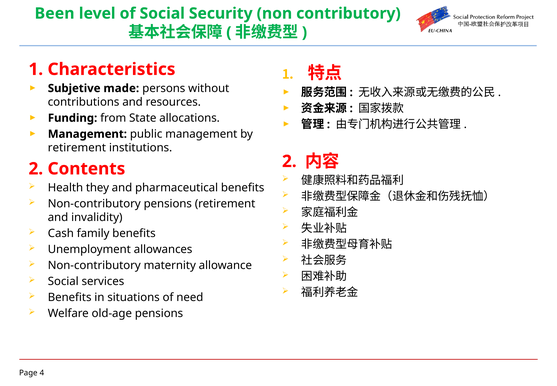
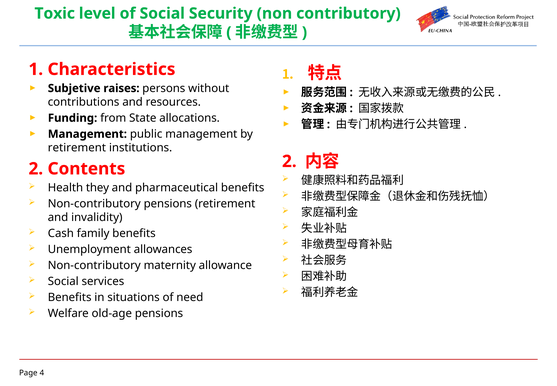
Been: Been -> Toxic (55, 13)
made: made -> raises (121, 88)
